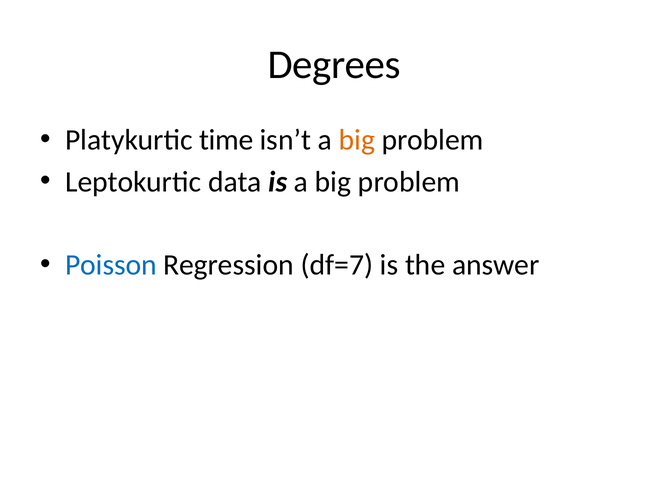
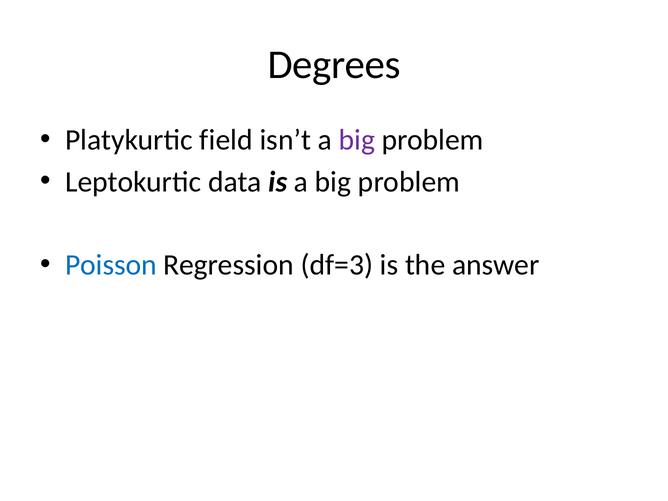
time: time -> field (226, 140)
big colour: orange -> purple (357, 140)
df=7: df=7 -> df=3 (337, 265)
